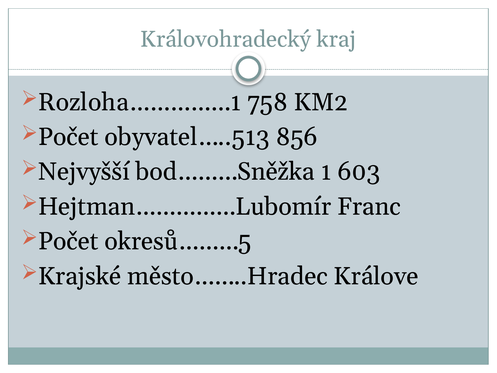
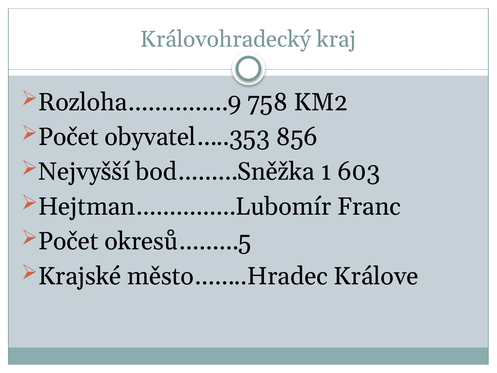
Rozloha……………1: Rozloha……………1 -> Rozloha……………9 (140, 102)
obyvatel…..513: obyvatel…..513 -> obyvatel…..353 (187, 137)
